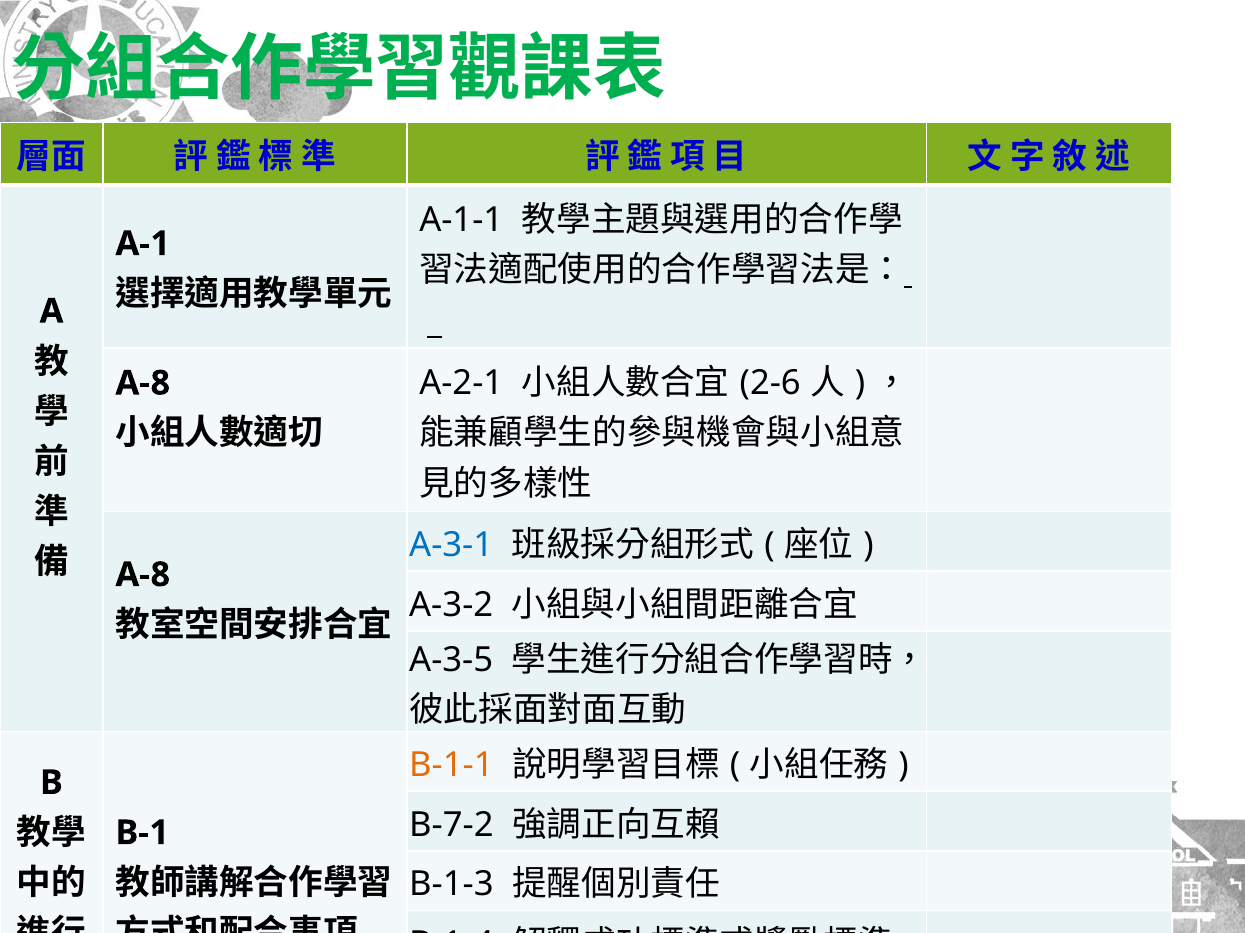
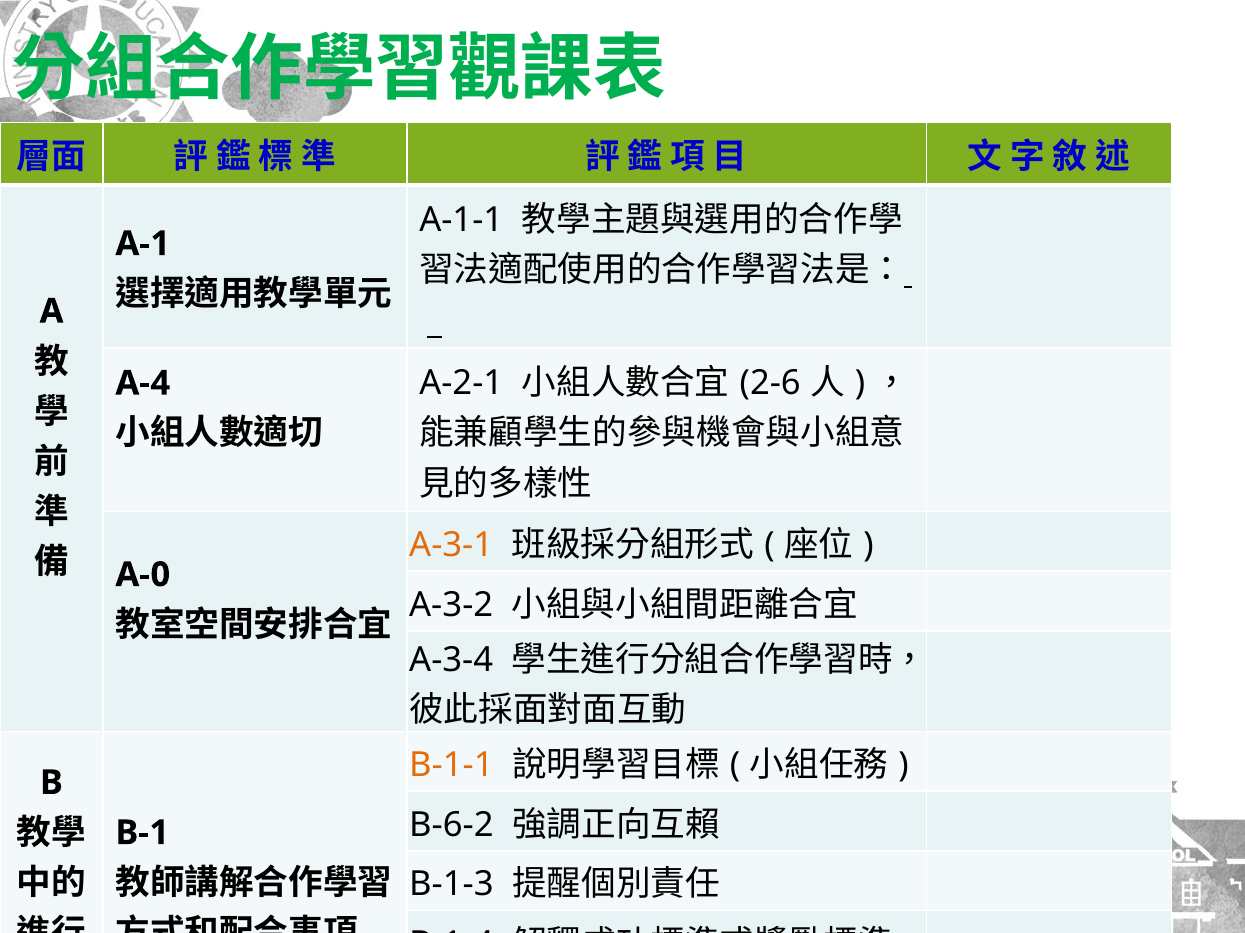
A-8: A-8 -> A-4 (143, 383)
A-3-1 colour: blue -> orange (451, 545)
A-8: A-8 -> A-0 (143, 575)
A-3-5: A-3-5 -> A-3-4 (451, 660)
B-7-2: B-7-2 -> B-6-2 (451, 825)
